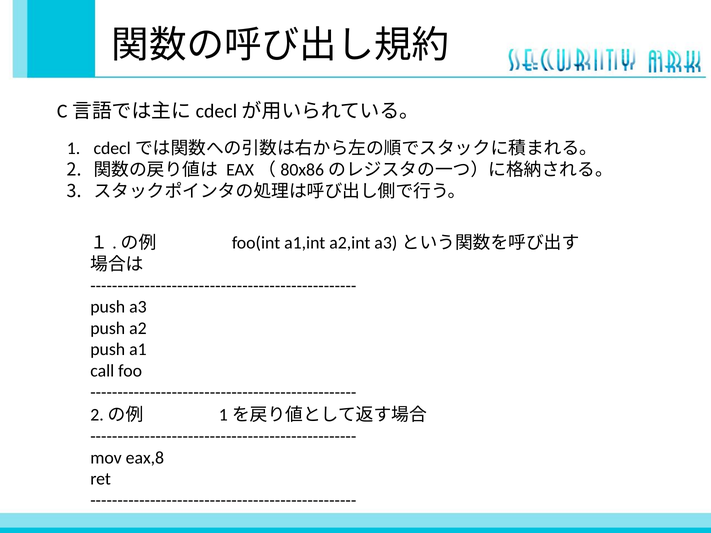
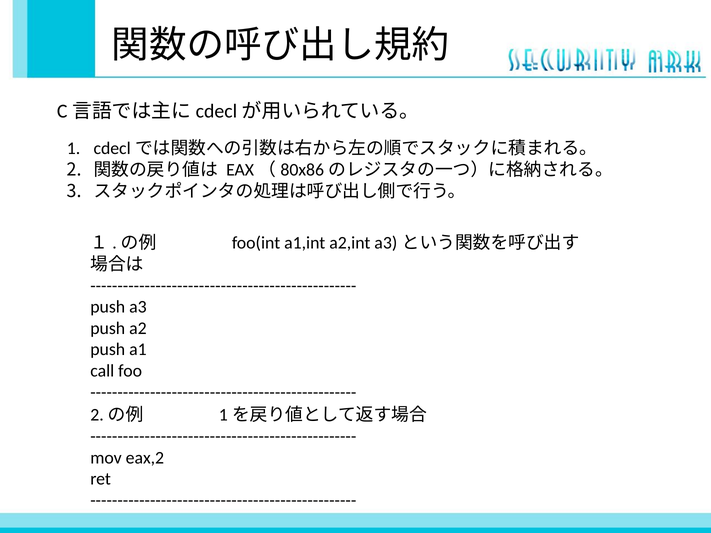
eax,8: eax,8 -> eax,2 (145, 458)
